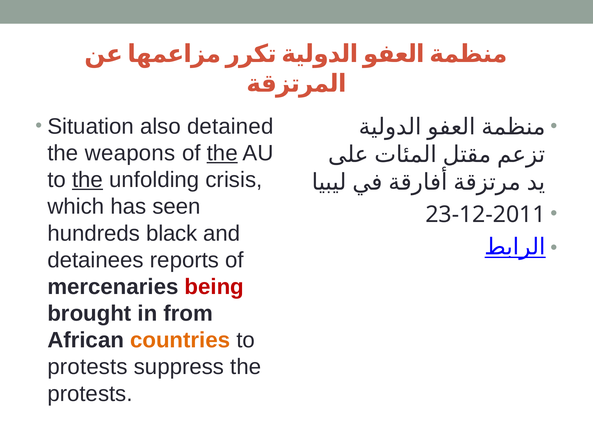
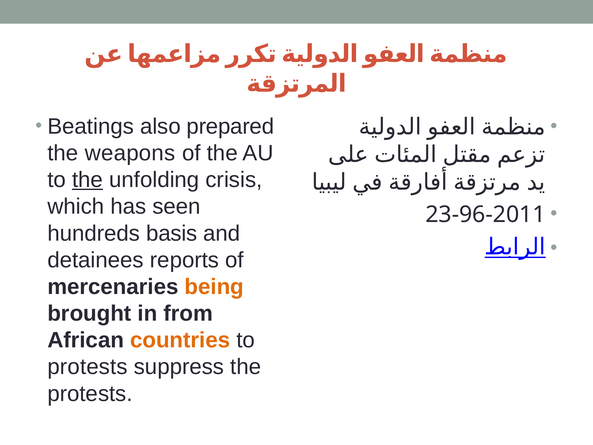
Situation: Situation -> Beatings (91, 126)
detained: detained -> prepared (230, 126)
the underline: present -> none (222, 153)
23-12-2011: 23-12-2011 -> 23-96-2011 (485, 214)
black: black -> basis (172, 233)
being colour: red -> orange (214, 287)
